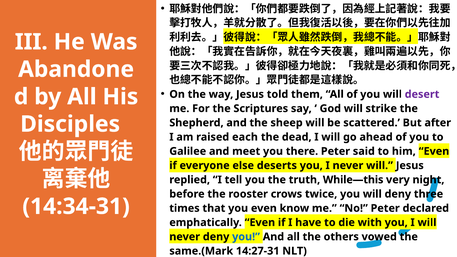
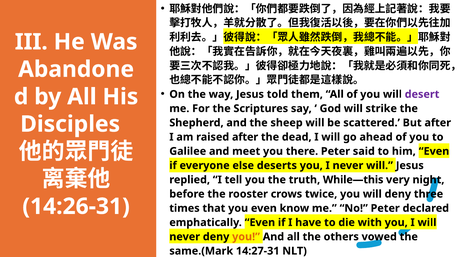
raised each: each -> after (245, 137)
14:34-31: 14:34-31 -> 14:26-31 (76, 206)
you colour: blue -> orange (246, 237)
